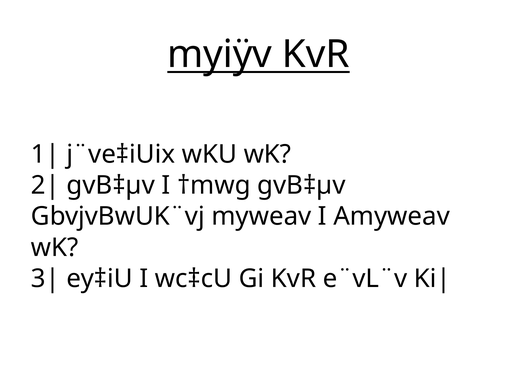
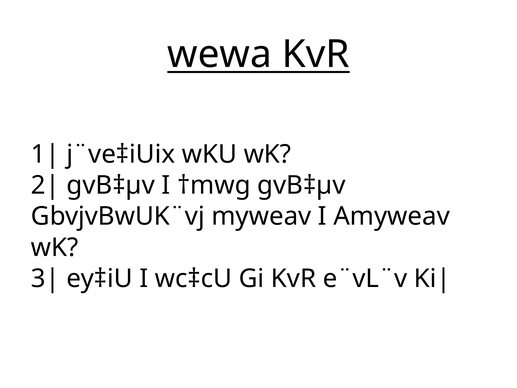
myiÿv: myiÿv -> wewa (219, 54)
